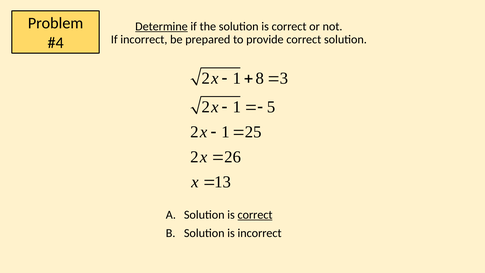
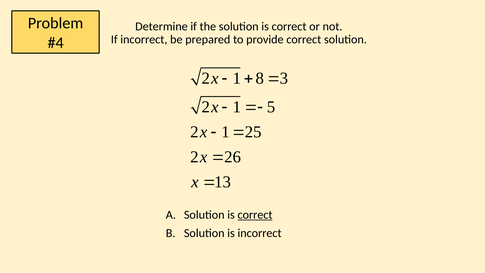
Determine underline: present -> none (161, 26)
